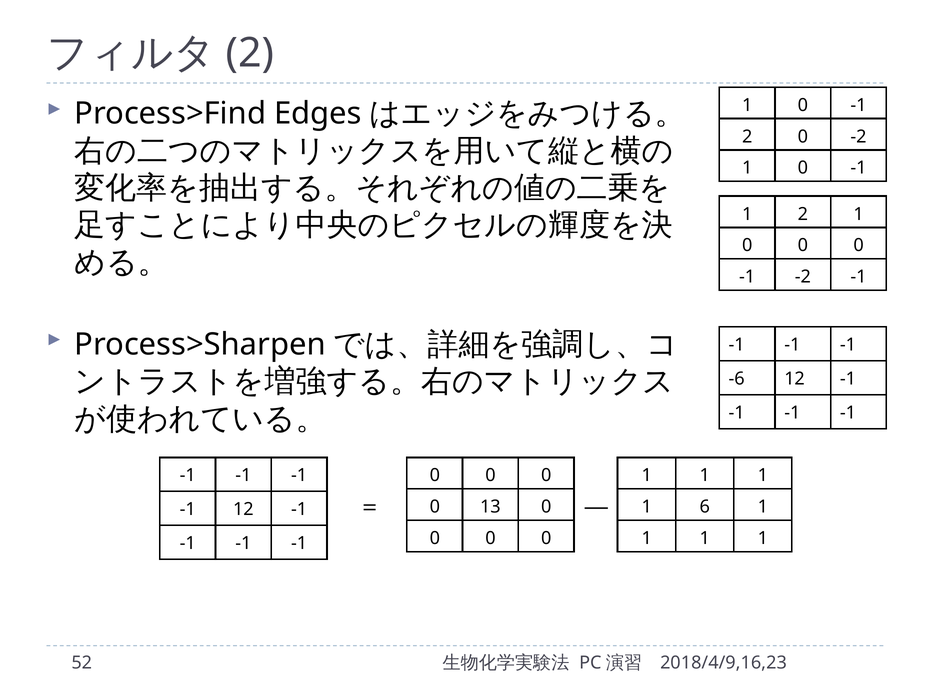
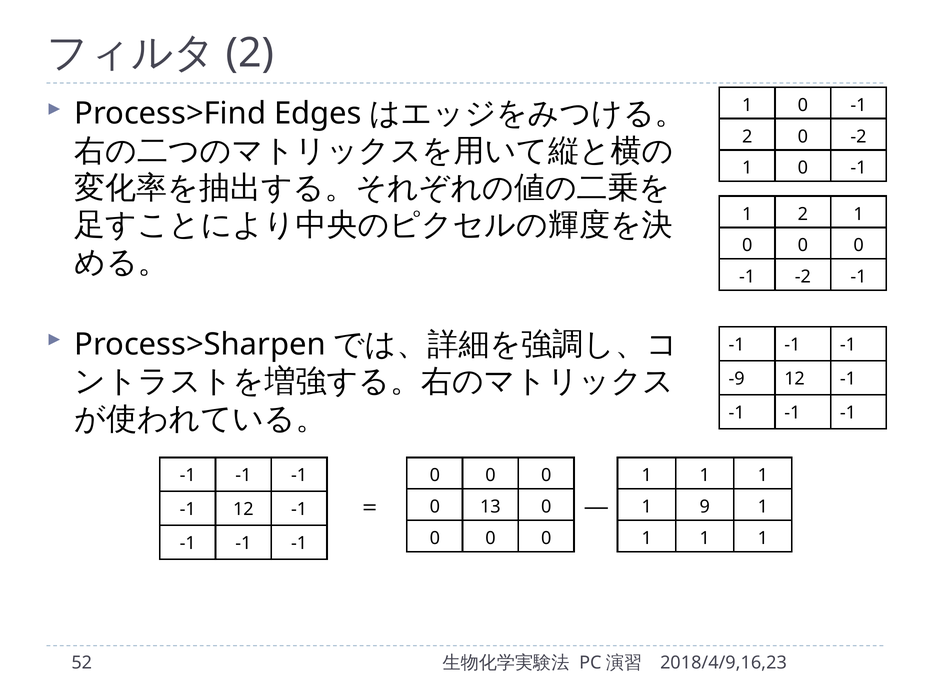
-6: -6 -> -9 (737, 379)
6: 6 -> 9 (705, 507)
